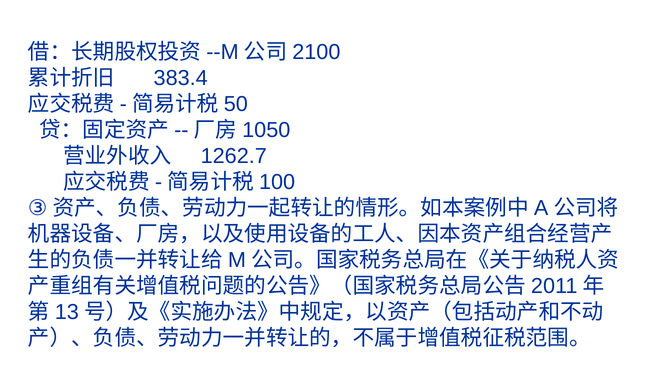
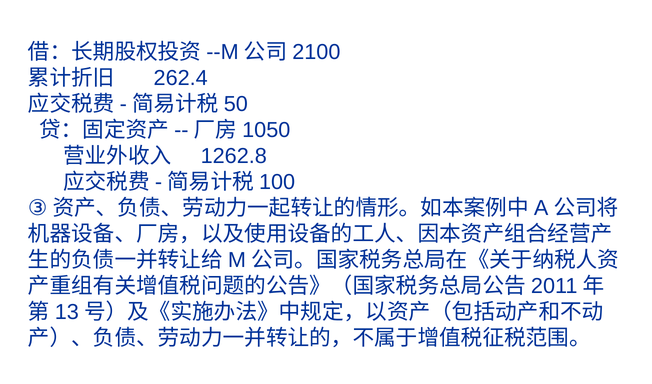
383.4: 383.4 -> 262.4 (181, 78)
1262.7: 1262.7 -> 1262.8 (234, 156)
